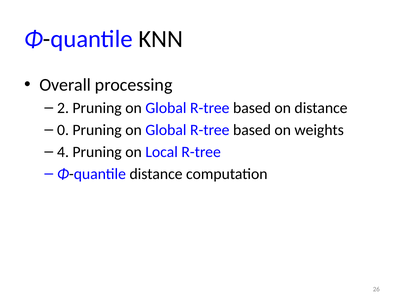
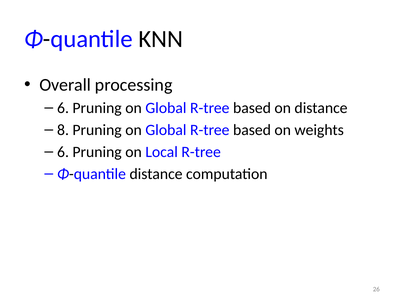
2: 2 -> 6 (63, 108)
0: 0 -> 8 (63, 130)
4: 4 -> 6 (63, 152)
